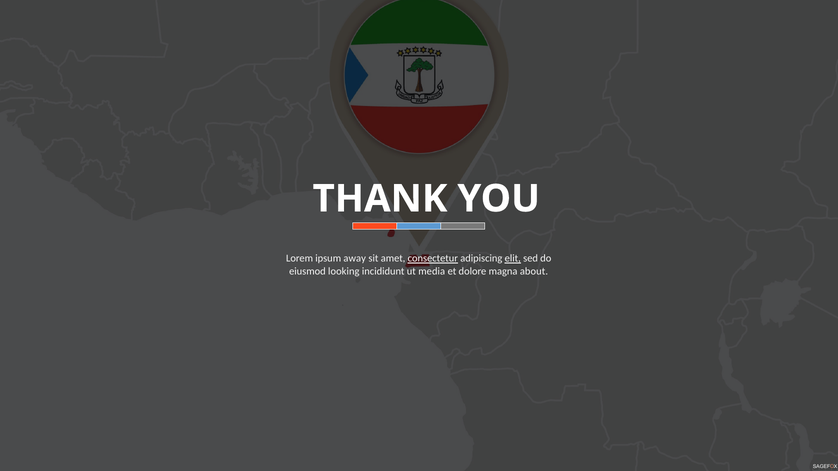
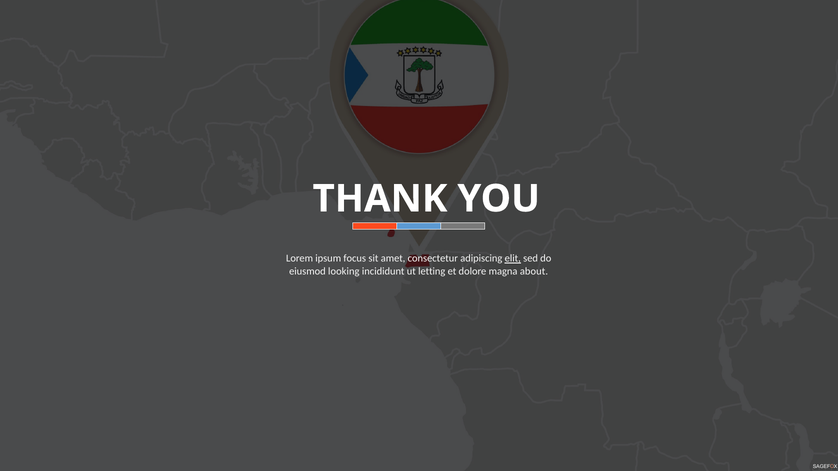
away: away -> focus (355, 259)
consectetur underline: present -> none (433, 259)
media: media -> letting (432, 271)
